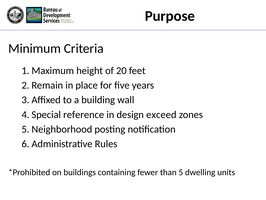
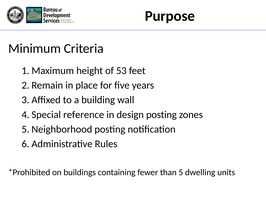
20: 20 -> 53 (121, 70)
design exceed: exceed -> posting (161, 114)
